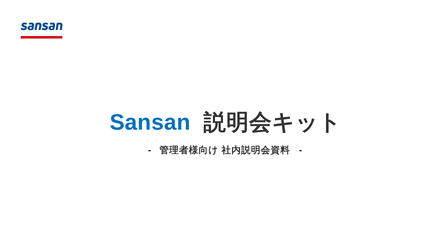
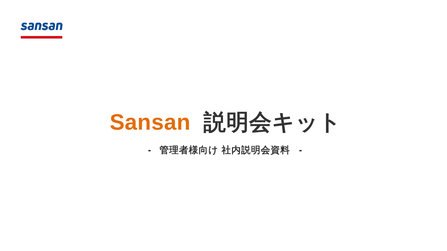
Sansan colour: blue -> orange (150, 123)
